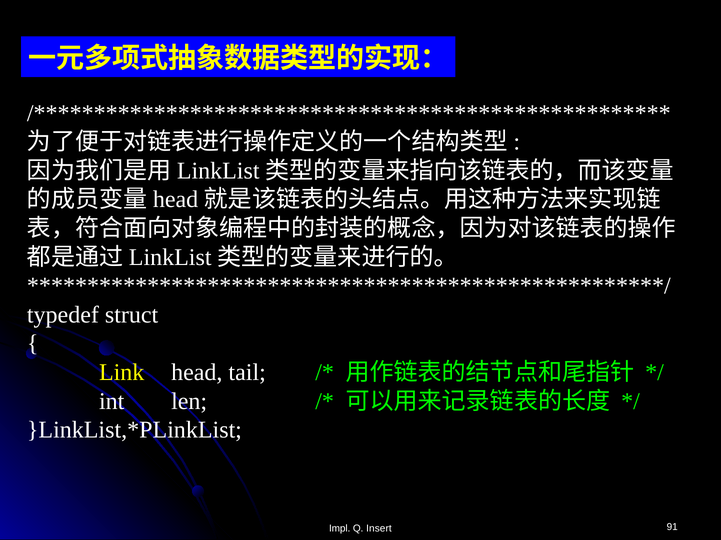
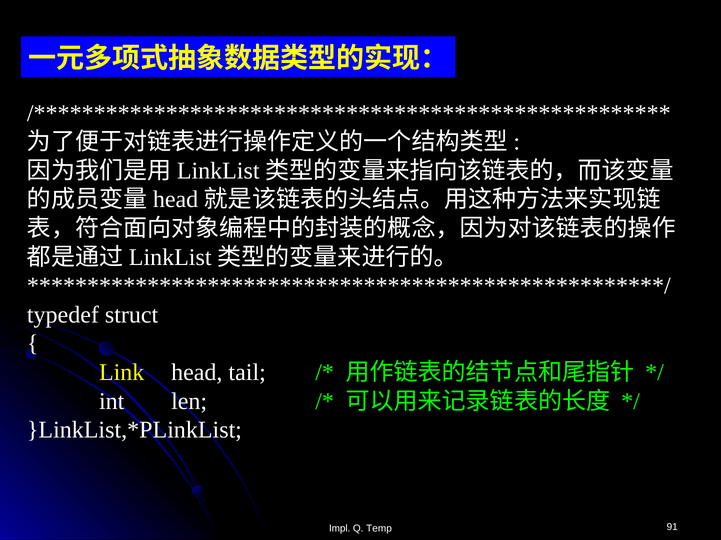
Insert: Insert -> Temp (379, 529)
